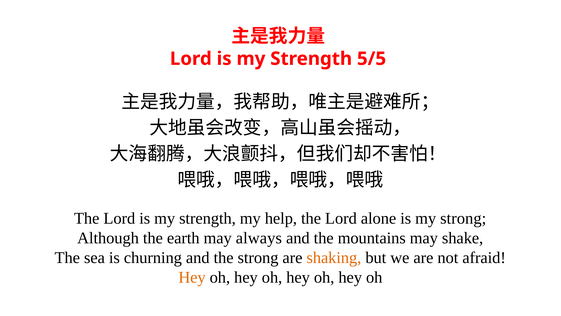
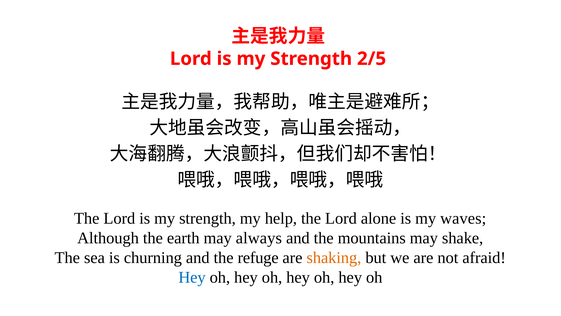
5/5: 5/5 -> 2/5 (372, 59)
my strong: strong -> waves (463, 218)
the strong: strong -> refuge (258, 257)
Hey colour: orange -> blue (192, 277)
